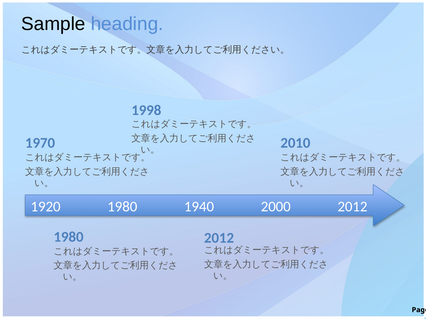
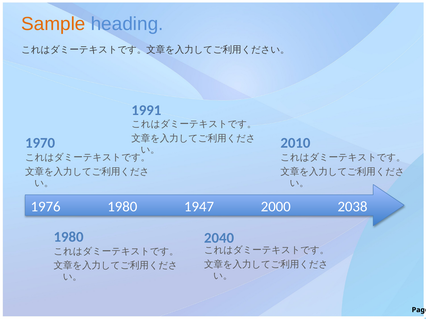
Sample colour: black -> orange (53, 24)
1998: 1998 -> 1991 (146, 111)
1920: 1920 -> 1976 (46, 207)
1940: 1940 -> 1947 (199, 207)
2000 2012: 2012 -> 2038 (352, 207)
1980 2012: 2012 -> 2040 (219, 238)
